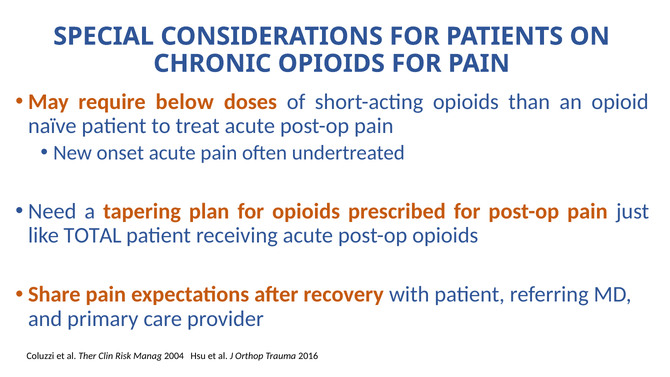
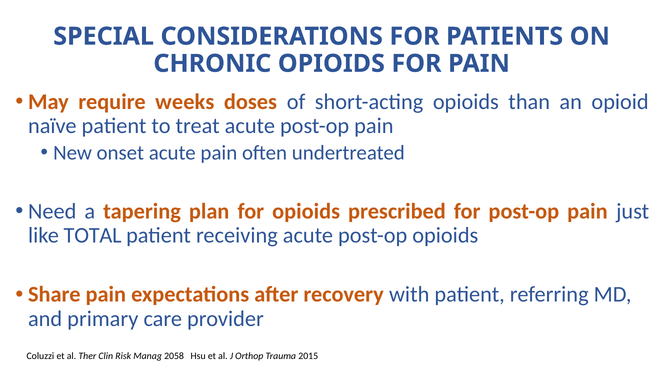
below: below -> weeks (185, 102)
2004: 2004 -> 2058 (174, 356)
2016: 2016 -> 2015 (308, 356)
